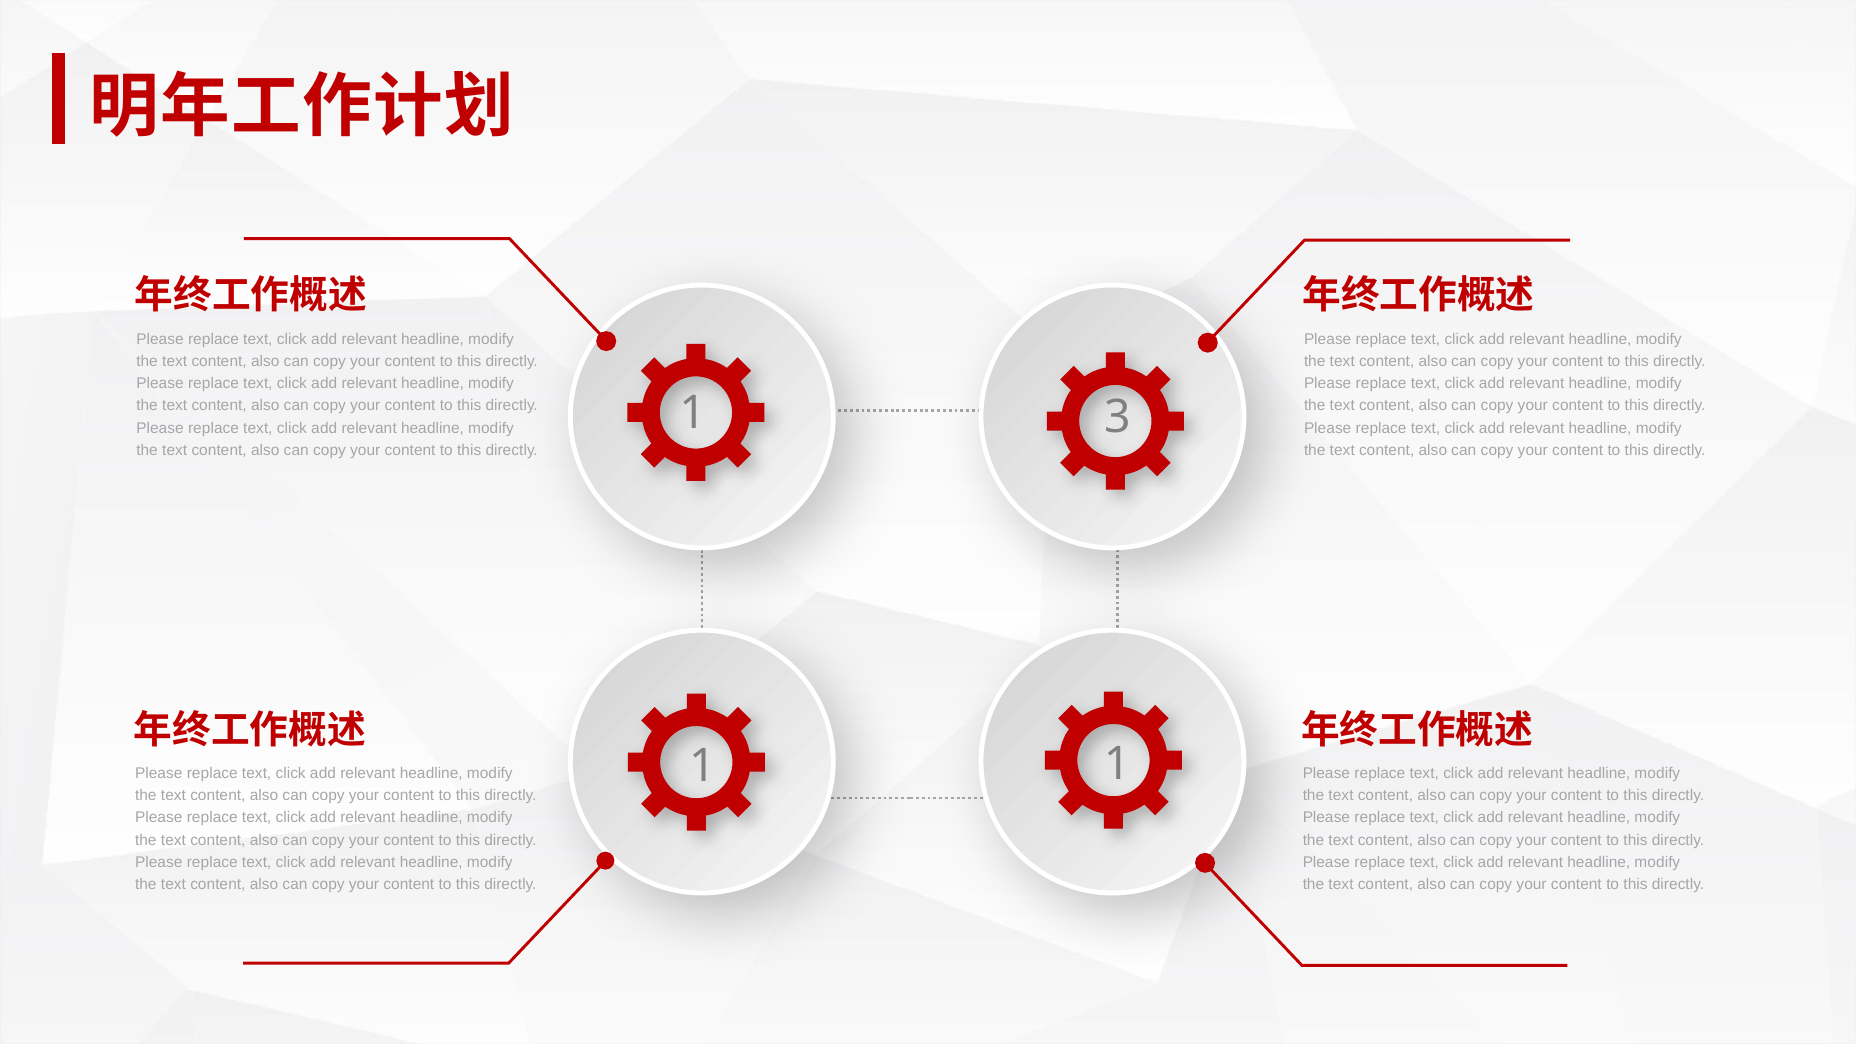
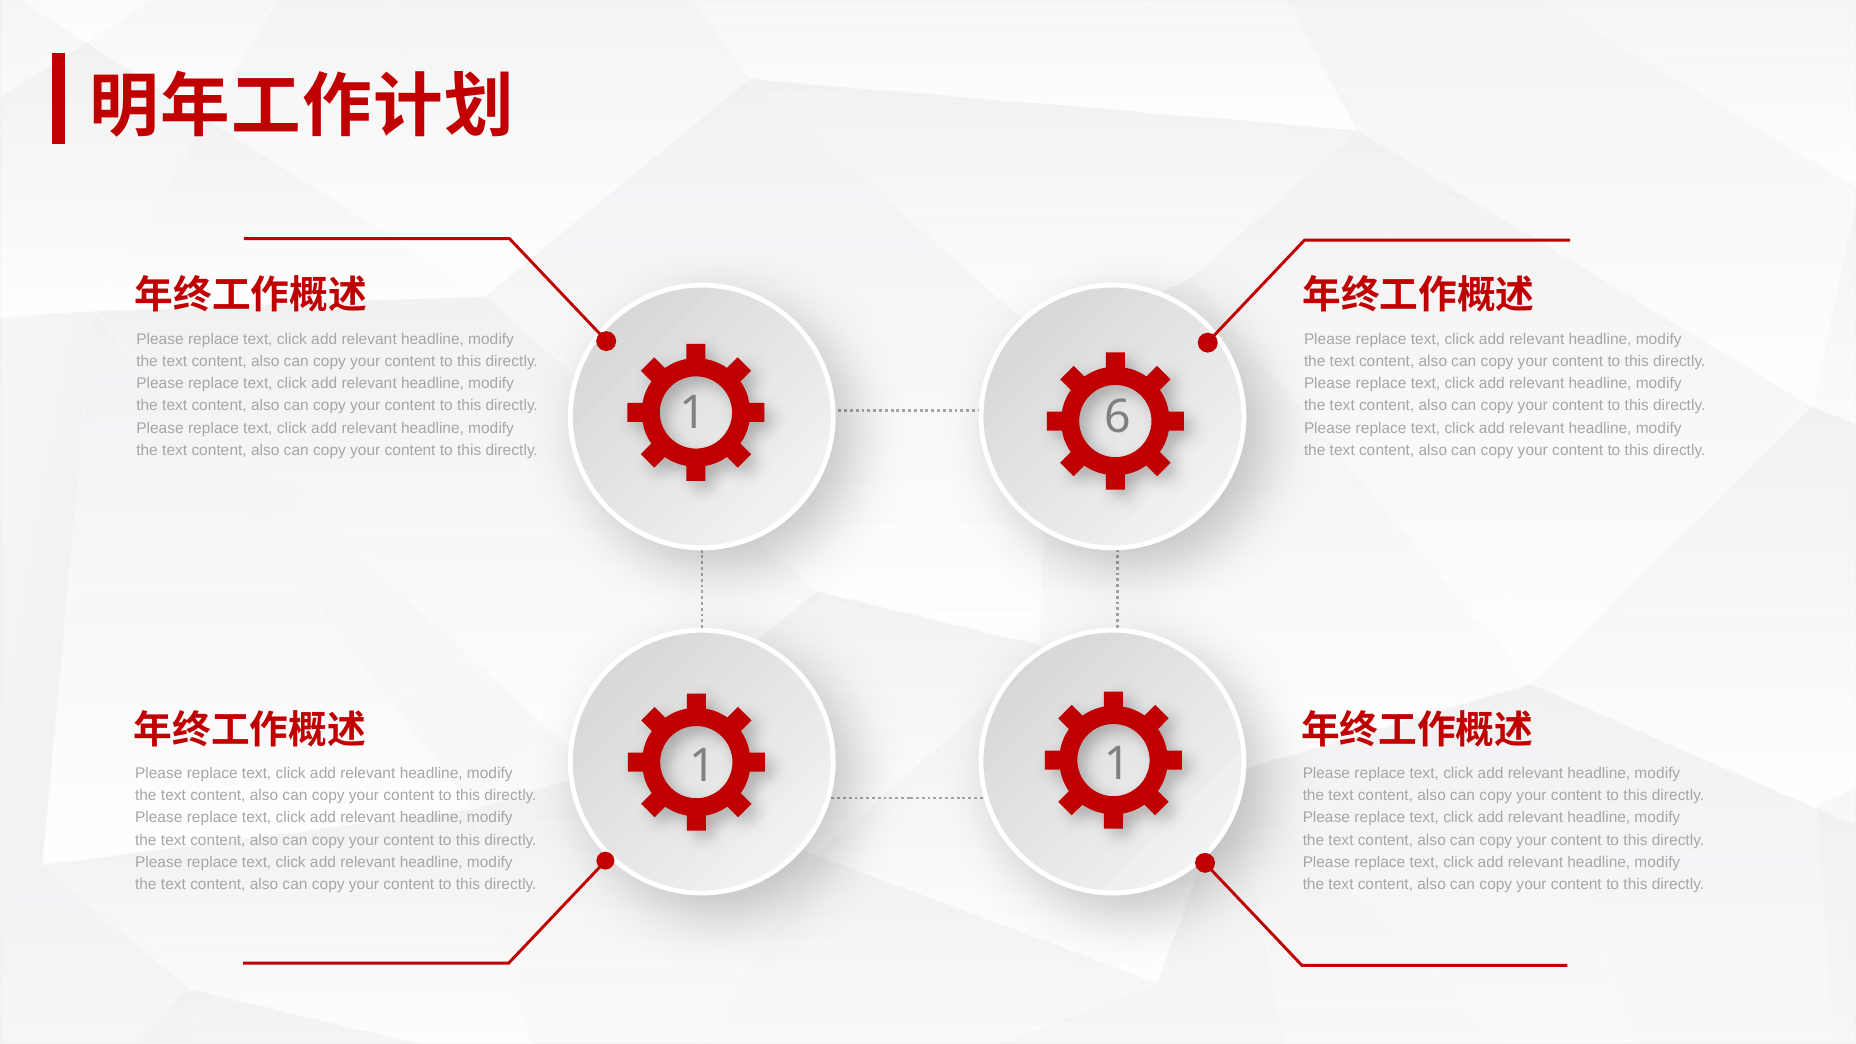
3: 3 -> 6 (1117, 417)
